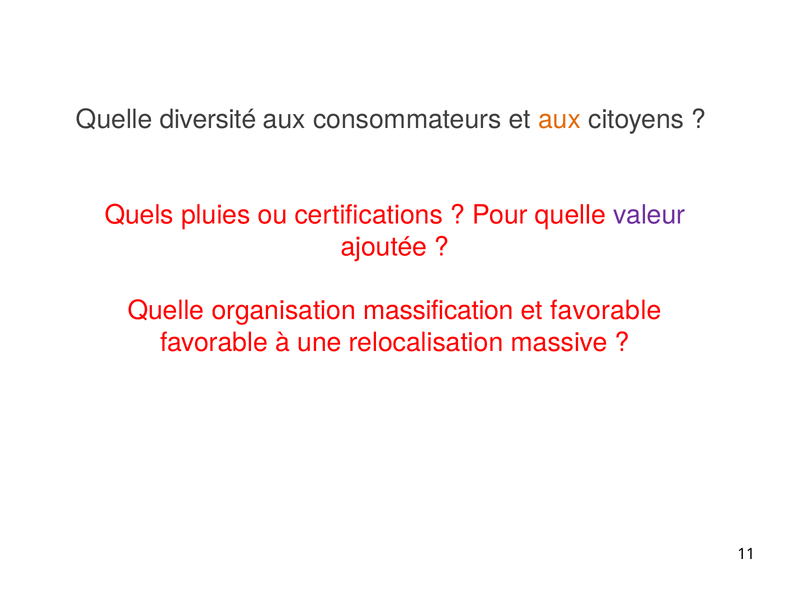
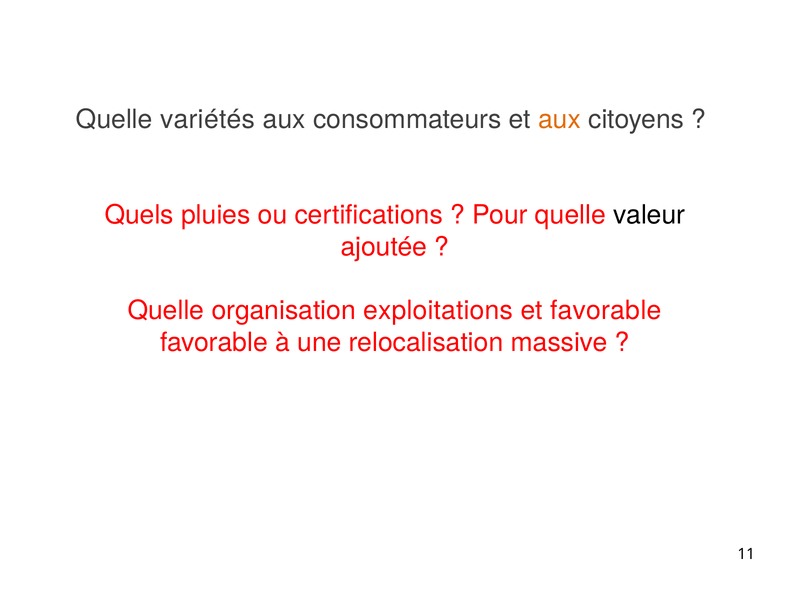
diversité: diversité -> variétés (208, 120)
valeur colour: purple -> black (649, 215)
massification: massification -> exploitations (438, 311)
